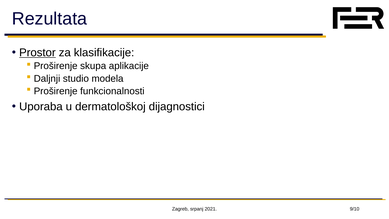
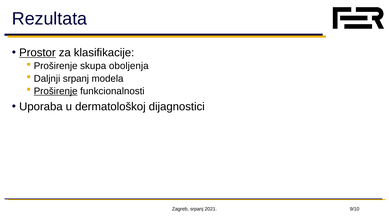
aplikacije: aplikacije -> oboljenja (129, 66)
Daljnji studio: studio -> srpanj (76, 78)
Proširenje underline: none -> present (56, 91)
